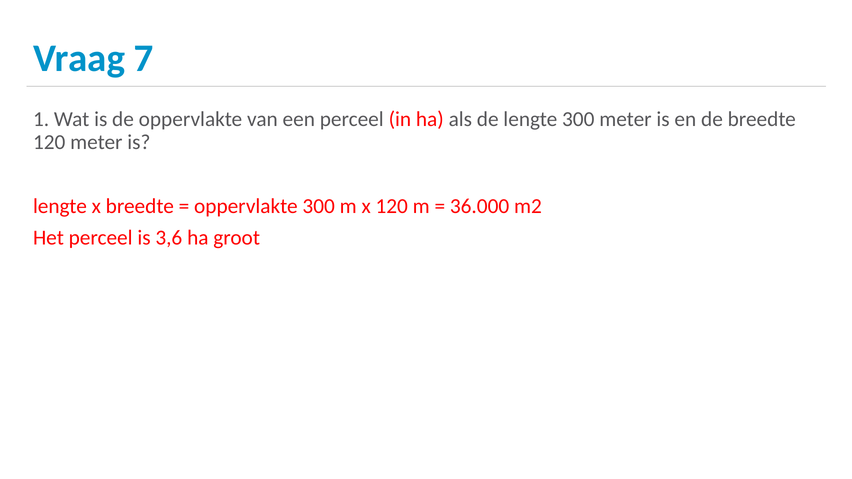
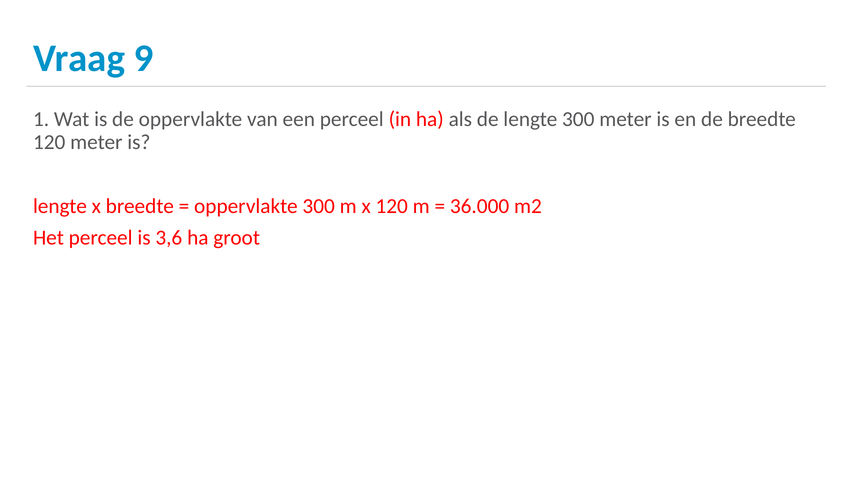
7: 7 -> 9 (144, 58)
